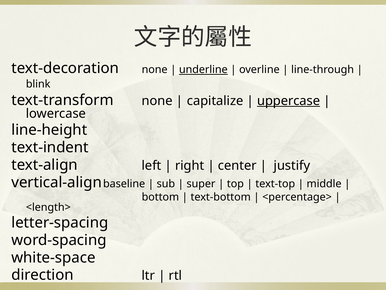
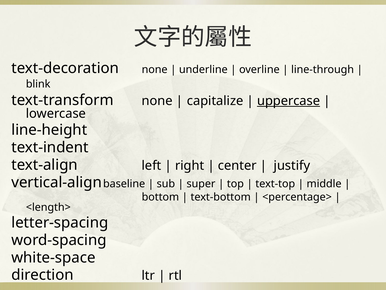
underline underline: present -> none (203, 70)
